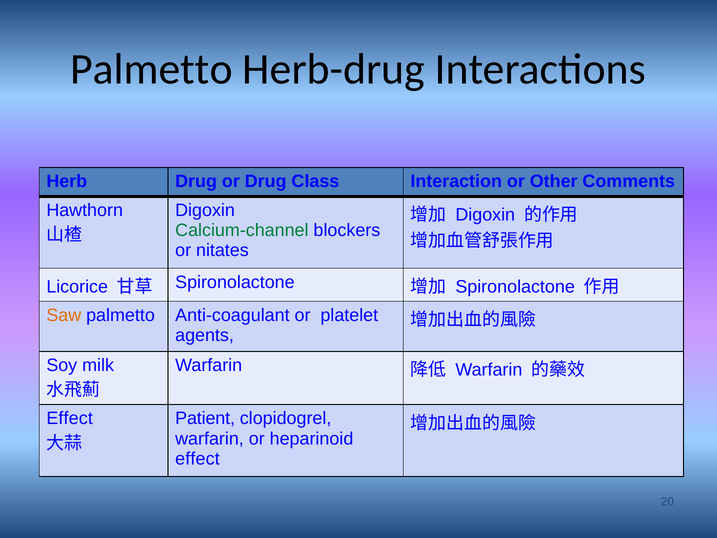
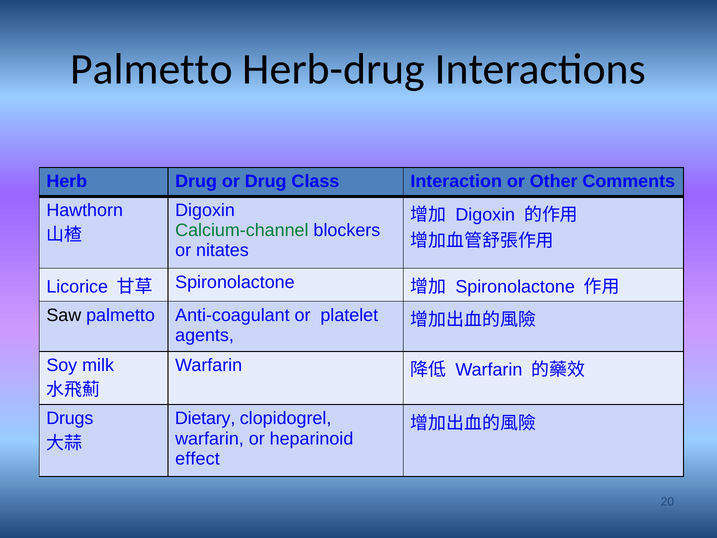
Saw colour: orange -> black (64, 315)
Effect: Effect -> Drugs (70, 418)
Patient: Patient -> Dietary (205, 418)
